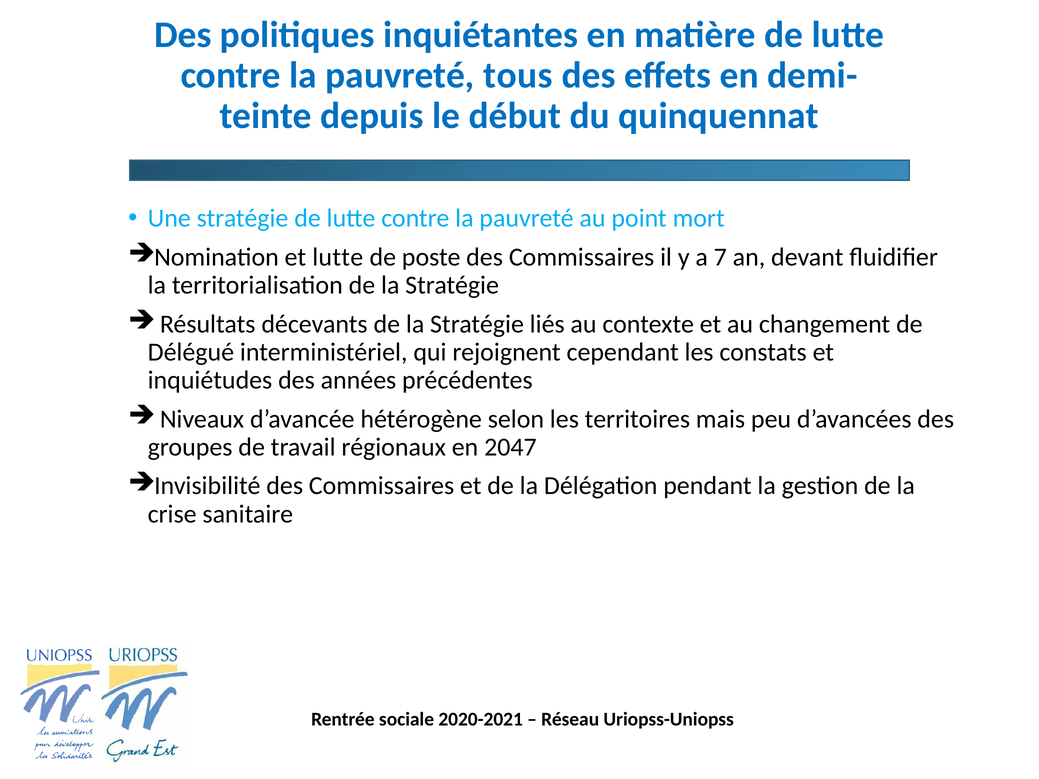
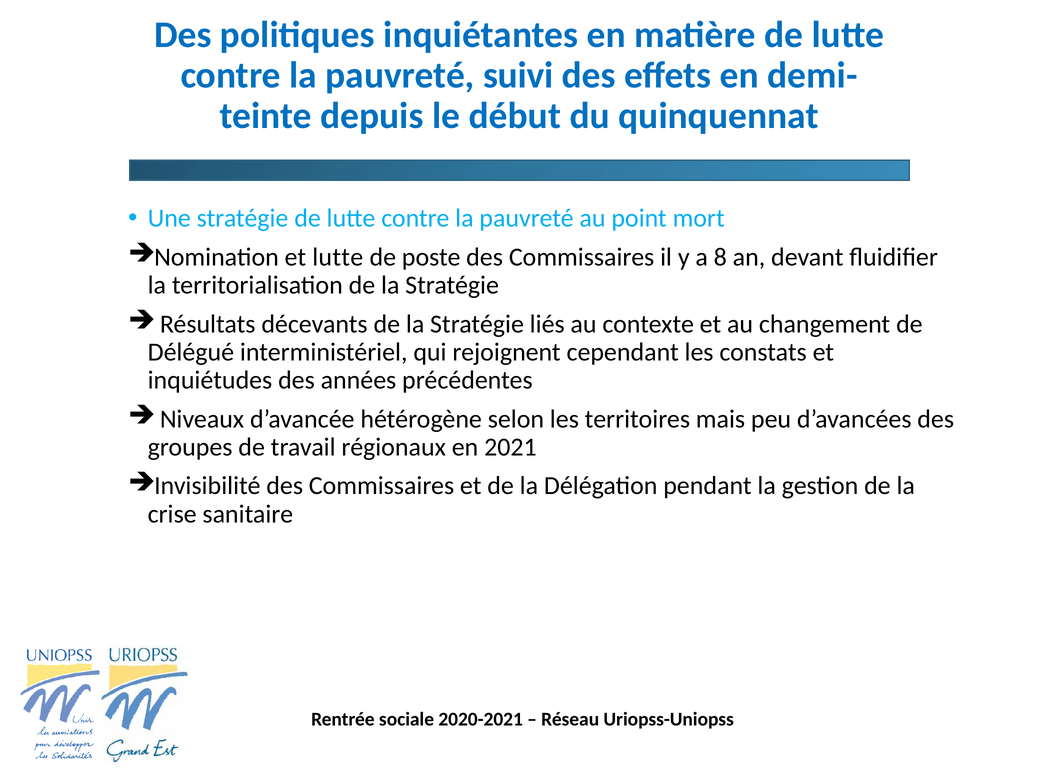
tous: tous -> suivi (518, 75)
7: 7 -> 8 (720, 257)
2047: 2047 -> 2021 (510, 447)
